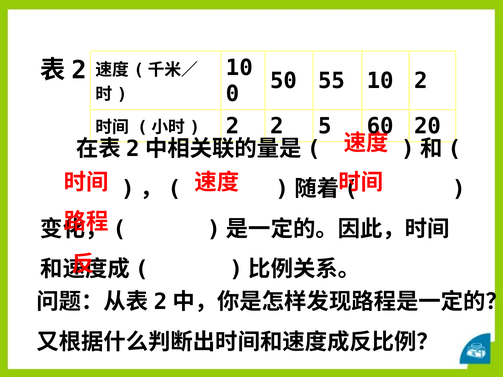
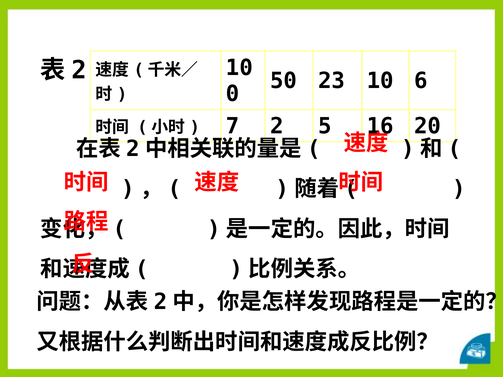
55: 55 -> 23 (332, 81)
10 2: 2 -> 6 (421, 81)
2: 2 -> 7 (233, 126)
60: 60 -> 16 (380, 126)
